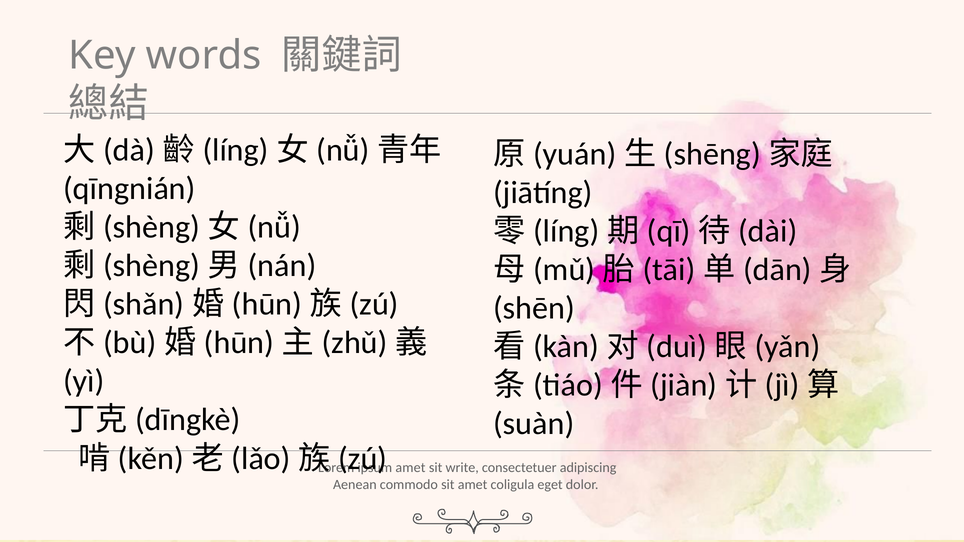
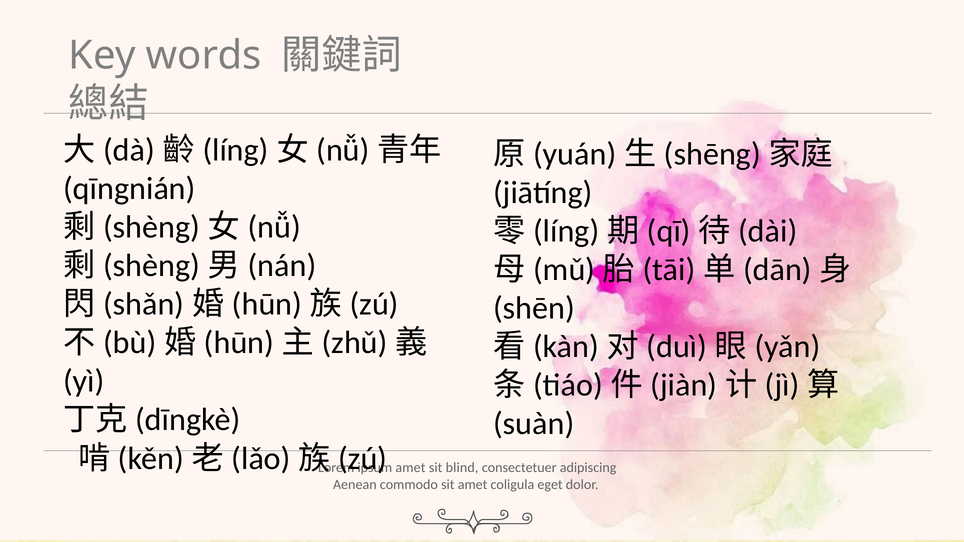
write: write -> blind (462, 468)
